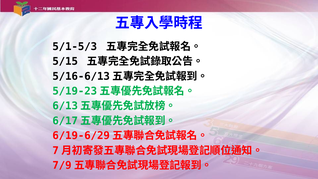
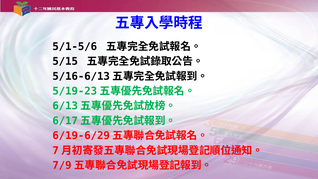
5/1-5/3: 5/1-5/3 -> 5/1-5/6 (75, 47)
